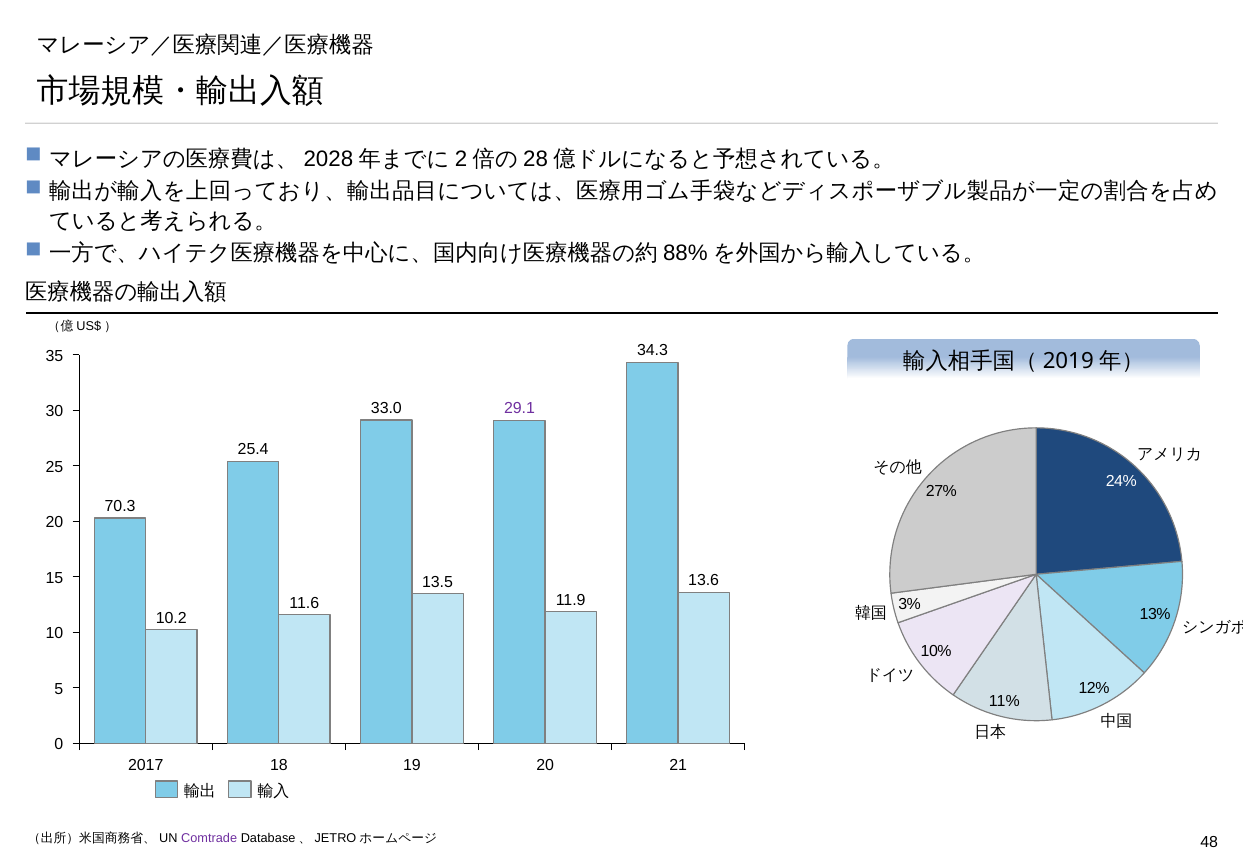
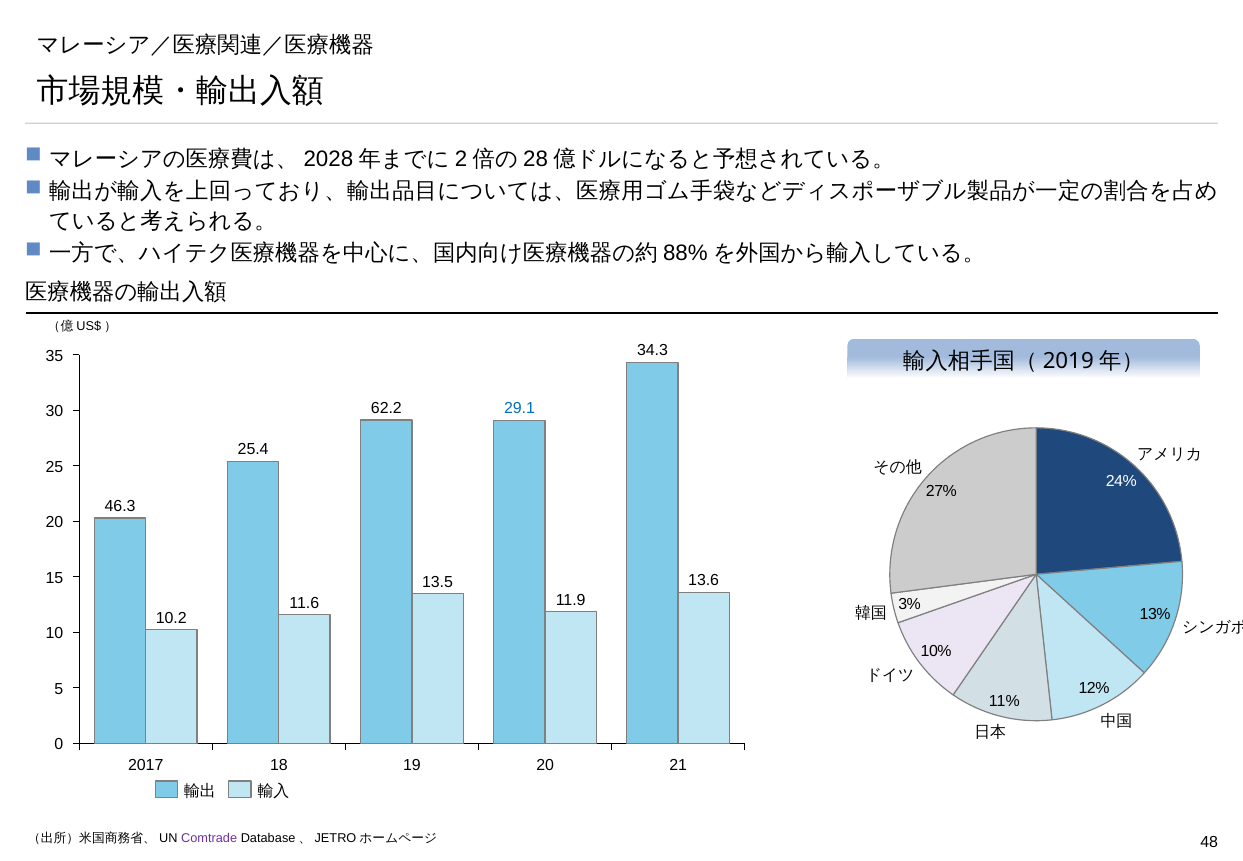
33.0: 33.0 -> 62.2 (386, 408)
29.1 colour: purple -> blue (519, 408)
70.3: 70.3 -> 46.3 (120, 506)
